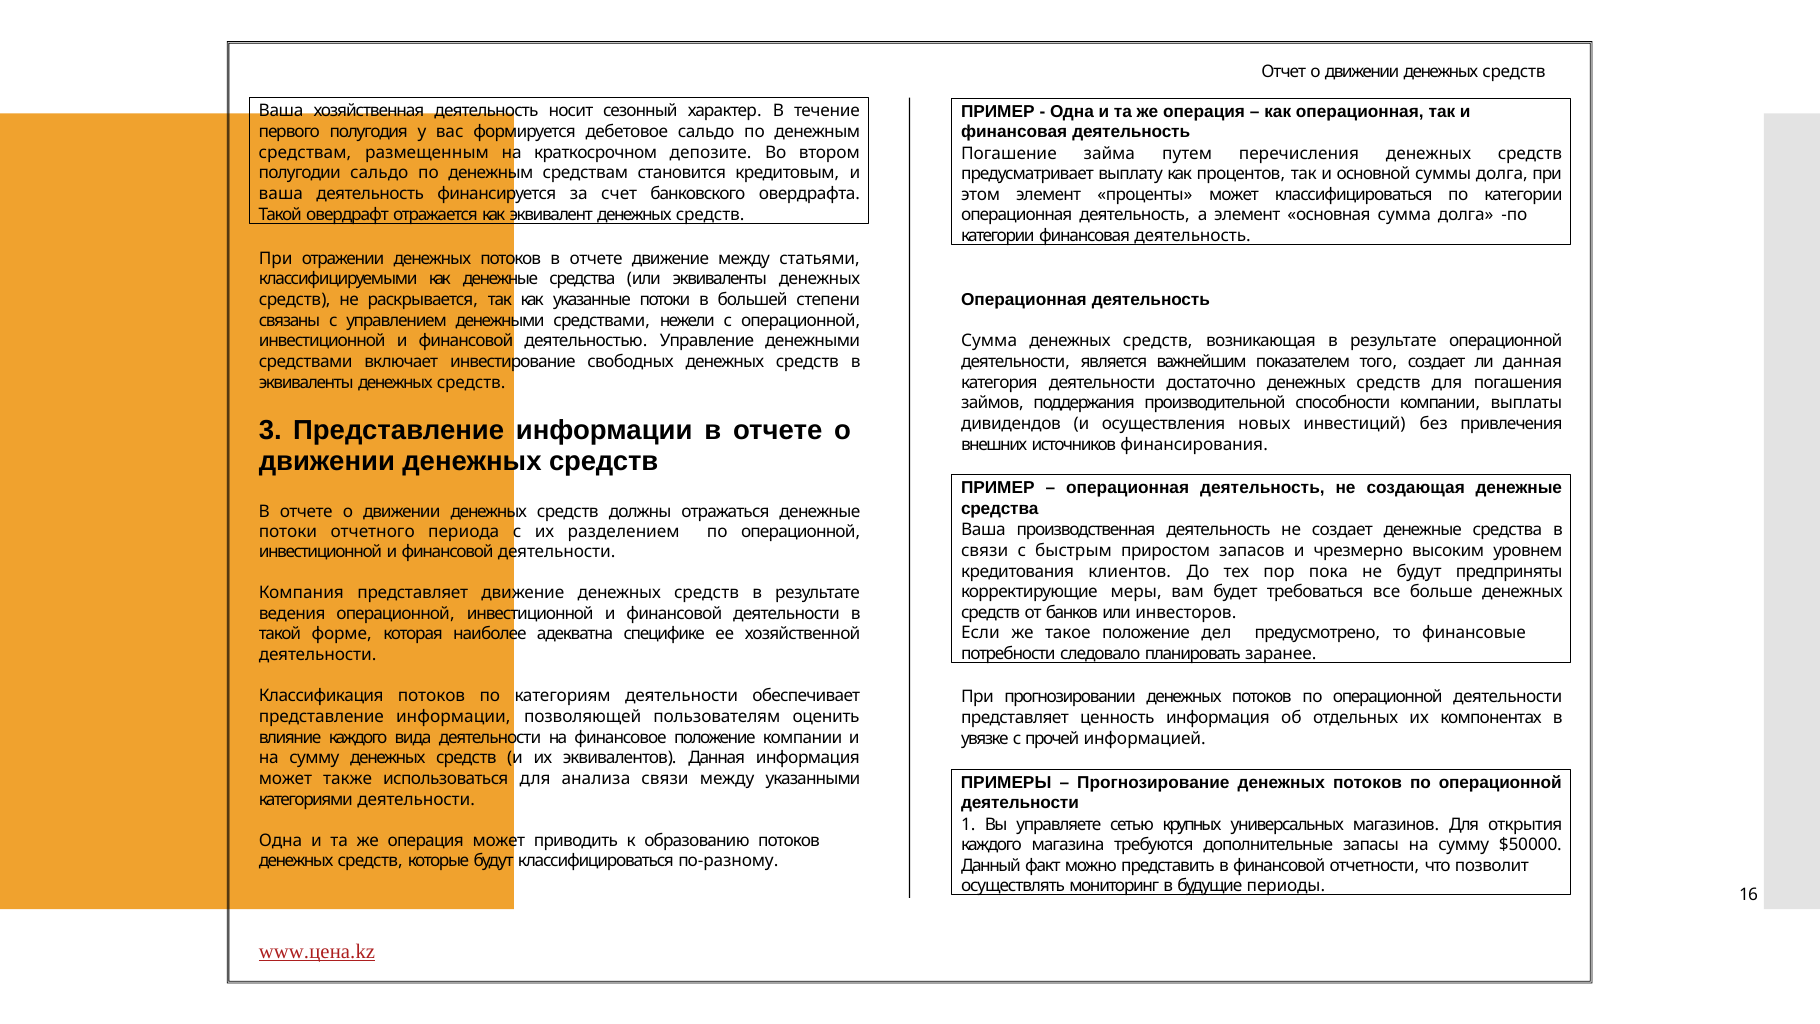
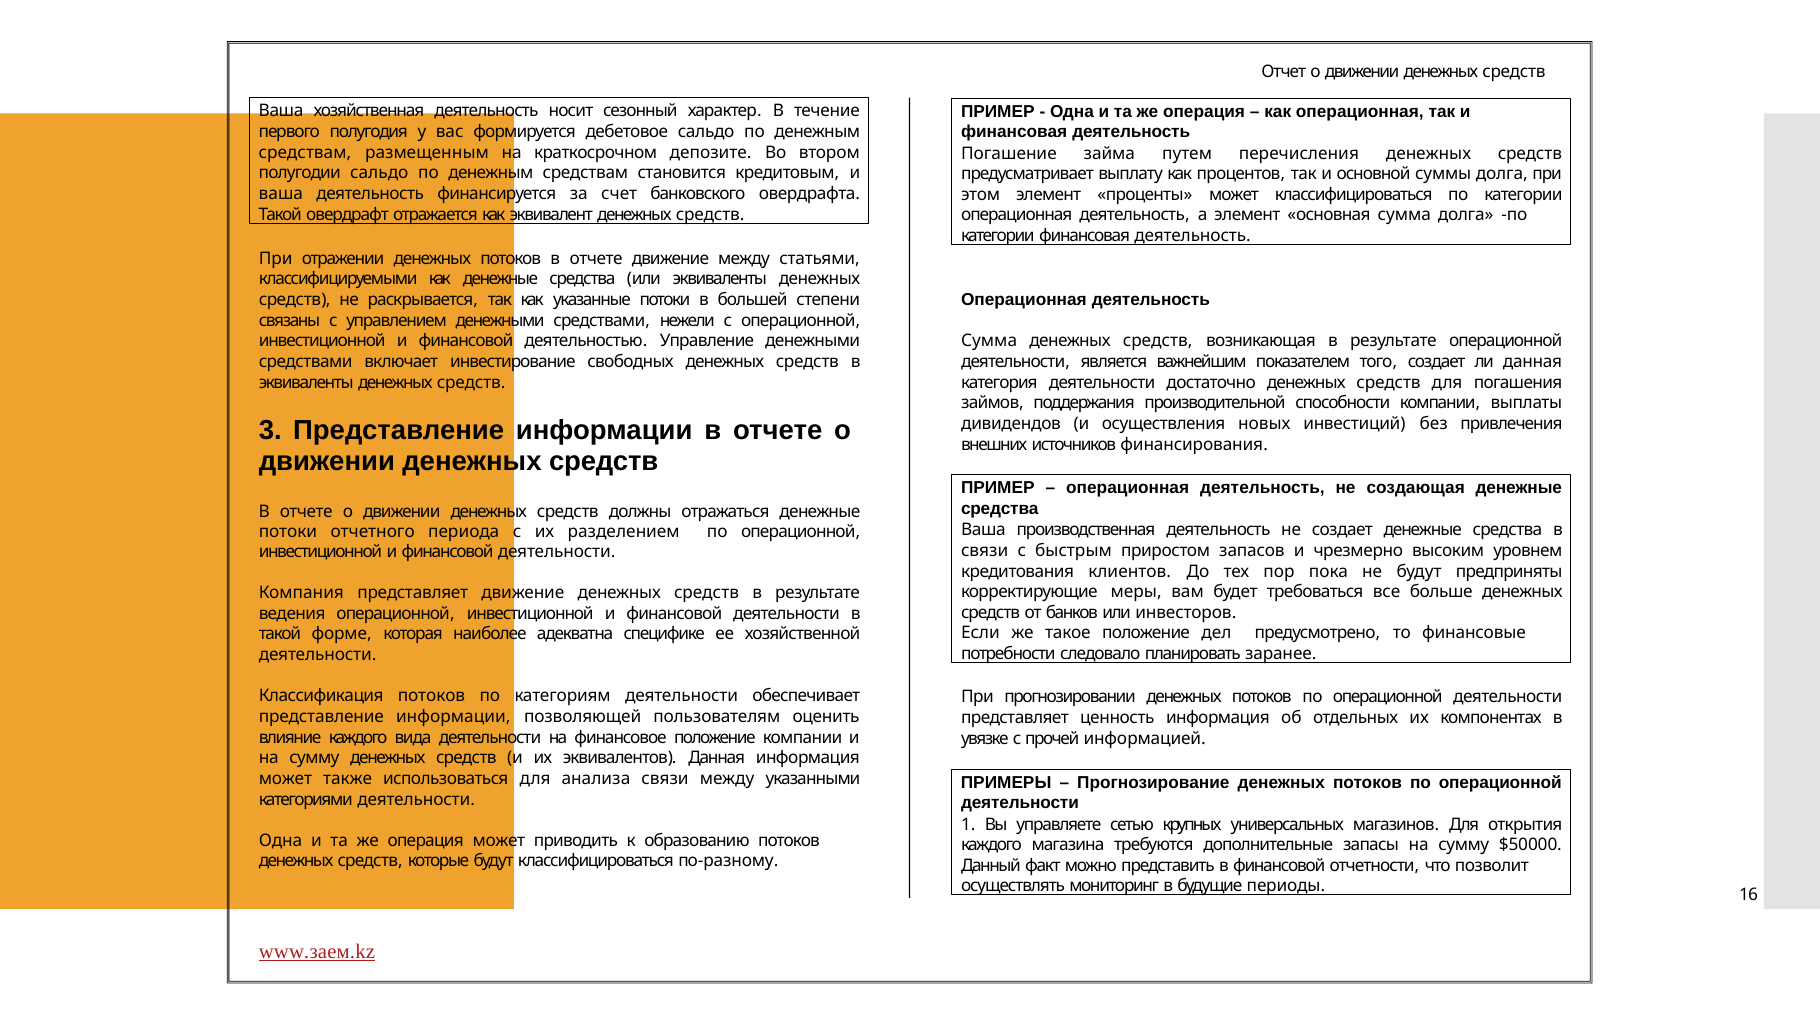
www.цена.kz: www.цена.kz -> www.заем.kz (317, 951)
